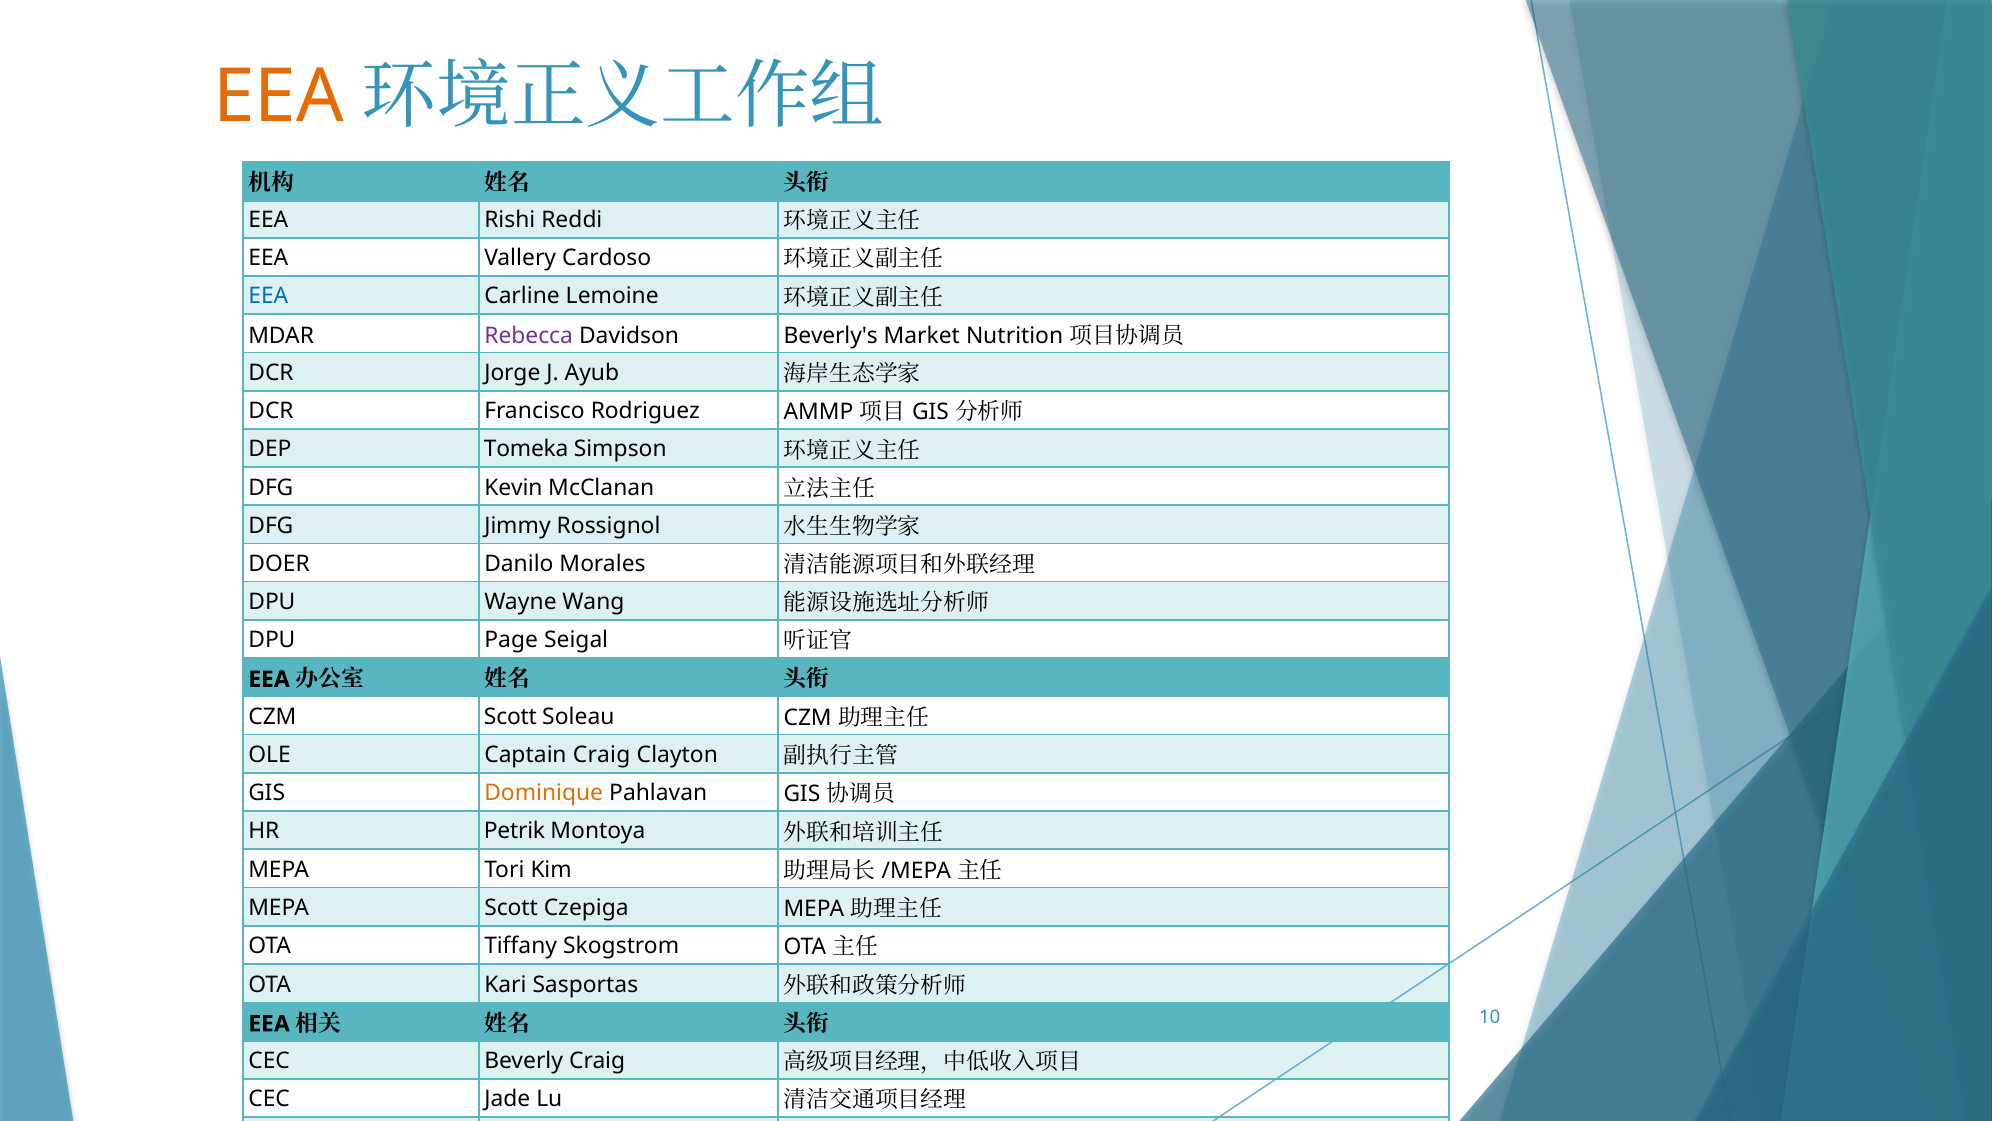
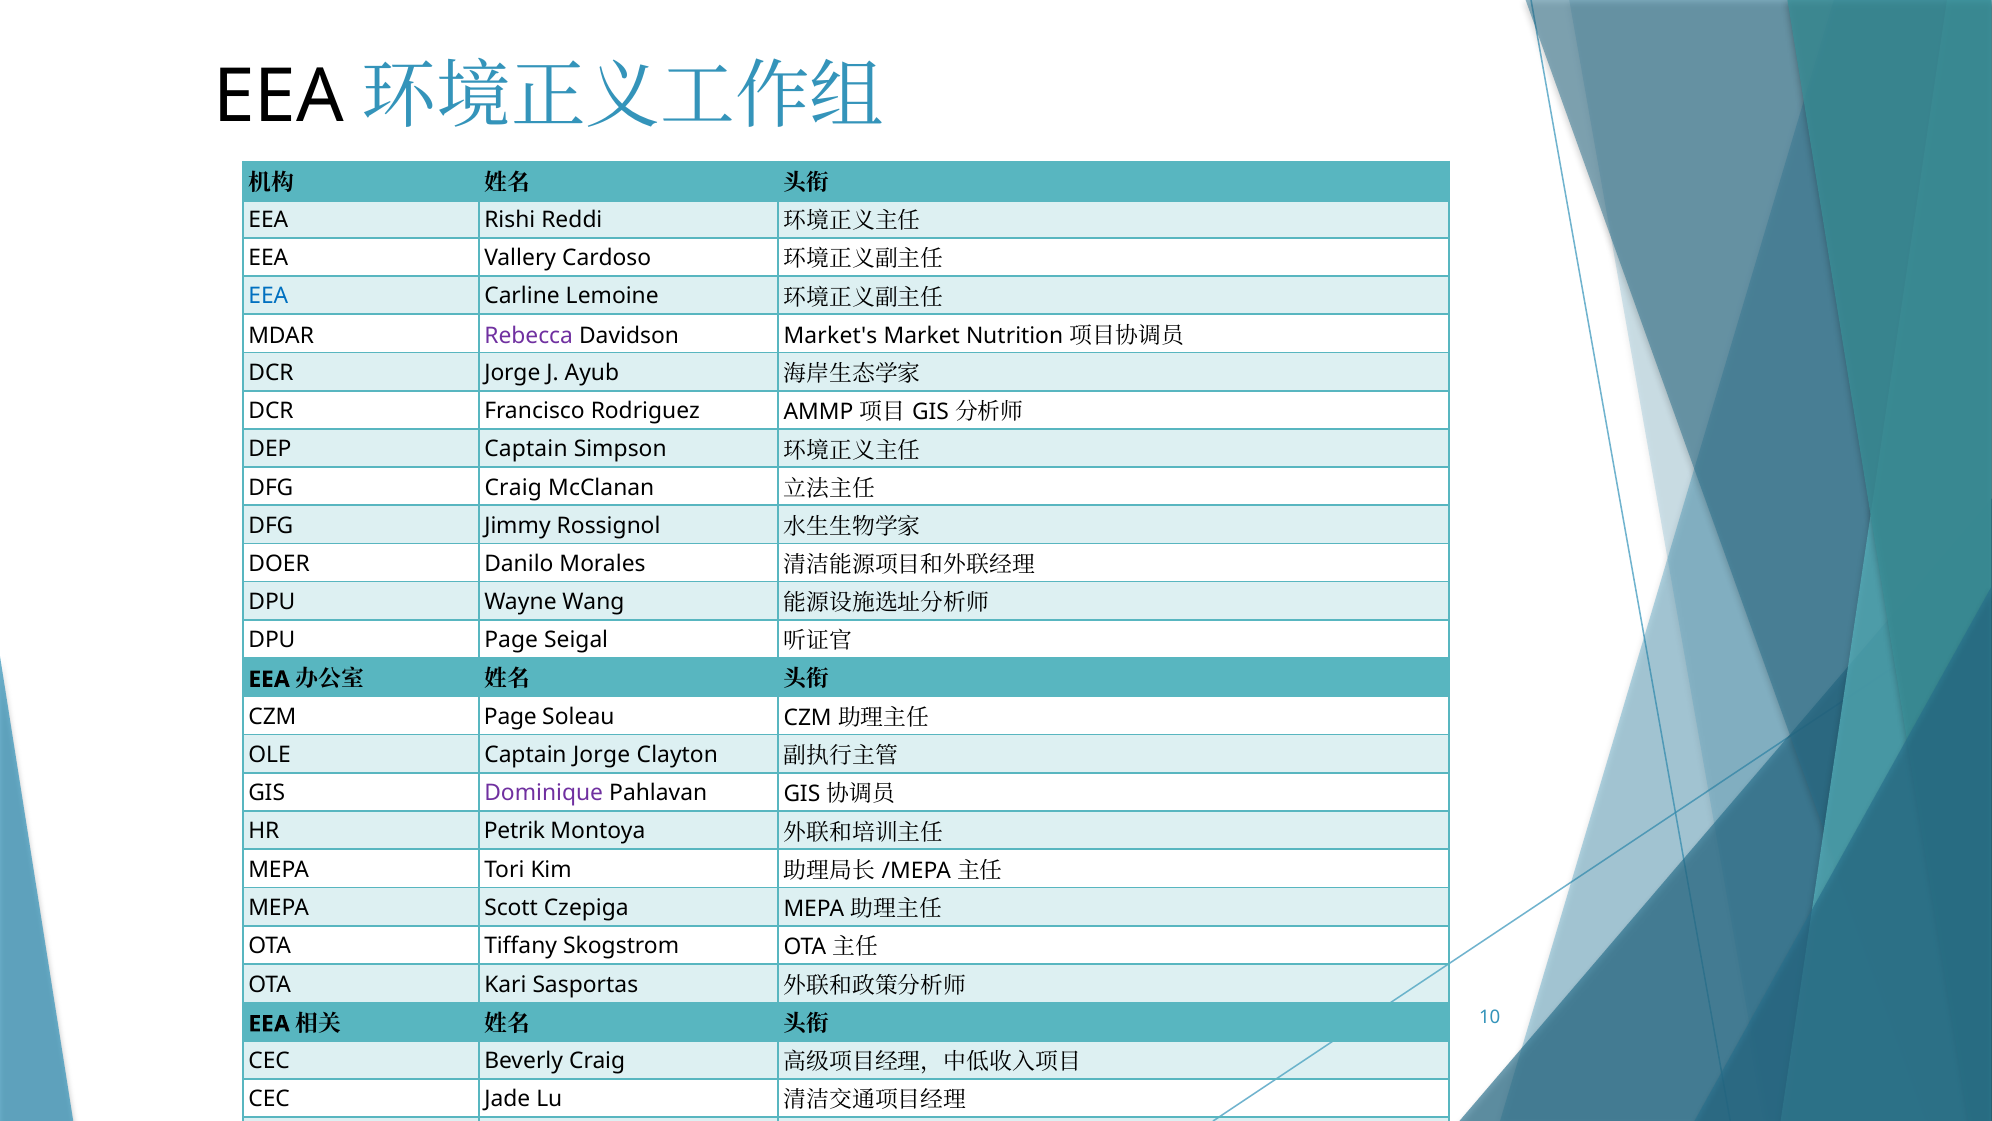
EEA colour: orange -> black (278, 97)
Beverly's: Beverly's -> Market's (830, 336)
Tomeka: Tomeka -> Captain (526, 449)
Kevin: Kevin -> Craig (513, 487)
Scott: Scott -> Page (510, 716)
Captain Craig: Craig -> Jorge (602, 755)
Dominique colour: orange -> purple (544, 793)
